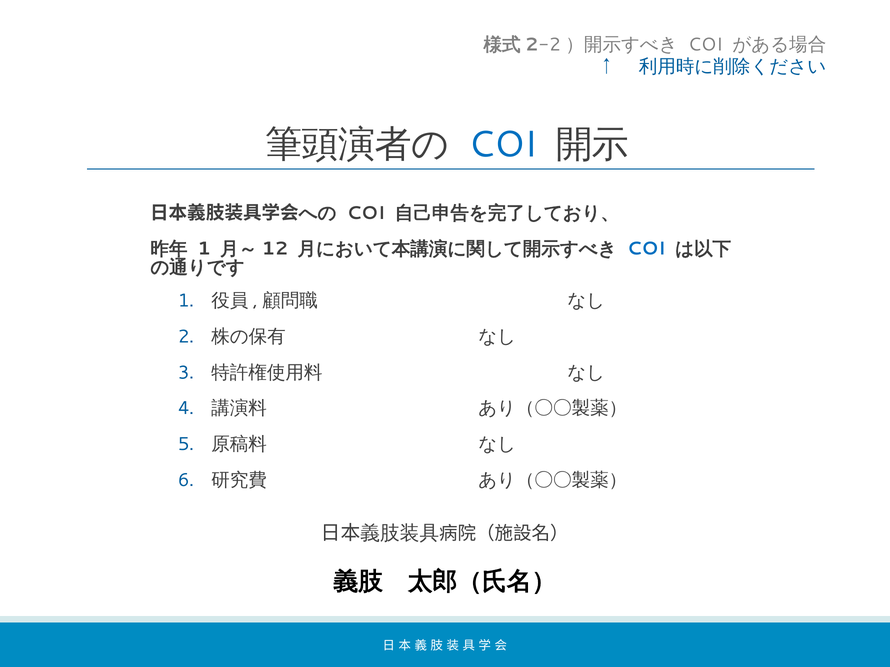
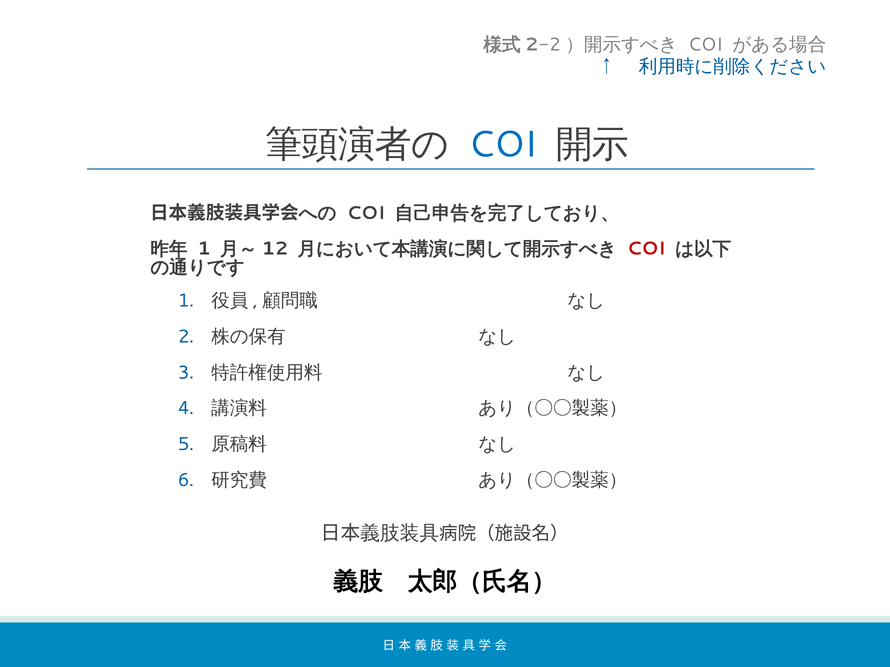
COI colour: blue -> red (646, 249)
